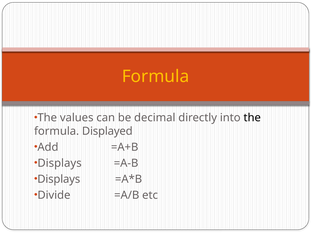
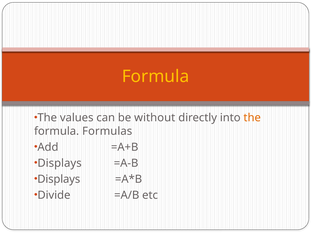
decimal: decimal -> without (155, 118)
the colour: black -> orange (252, 118)
Displayed: Displayed -> Formulas (107, 131)
